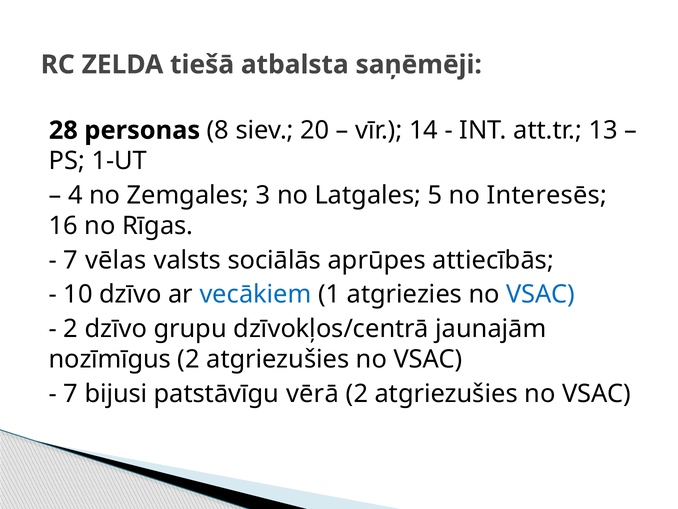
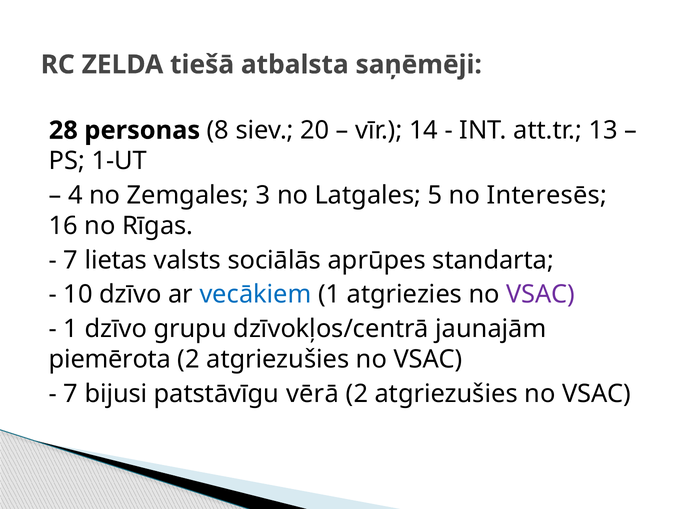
vēlas: vēlas -> lietas (116, 260)
attiecībās: attiecībās -> standarta (493, 260)
VSAC colour: blue -> purple (541, 294)
2: 2 -> 1 (71, 329)
nozīmīgus: nozīmīgus -> piemērota (110, 359)
